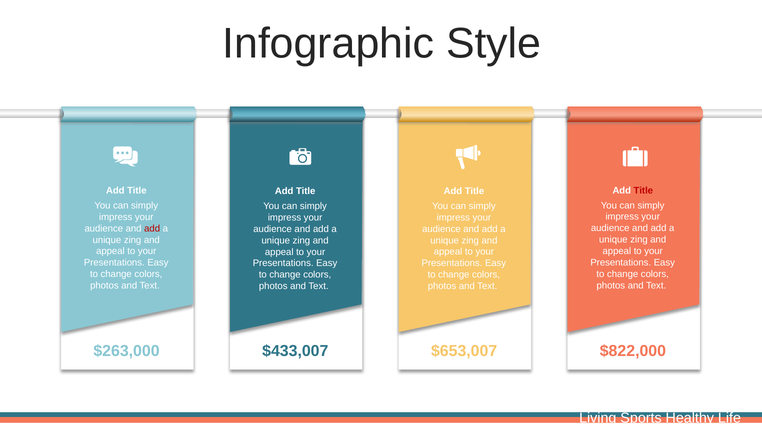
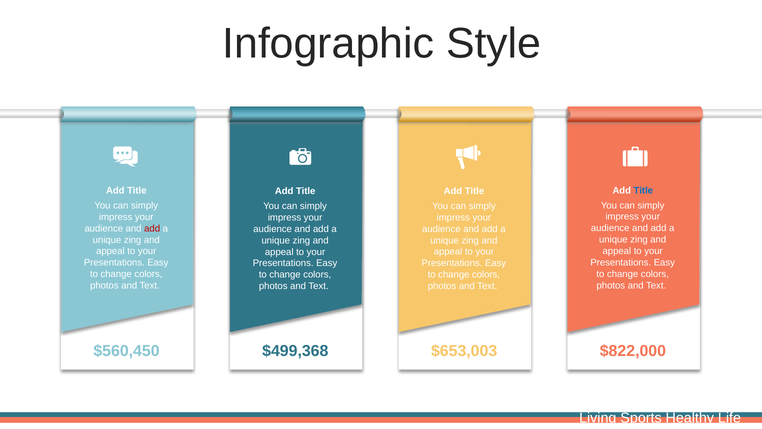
Title colour: red -> blue (643, 190)
$263,000: $263,000 -> $560,450 (126, 351)
$433,007: $433,007 -> $499,368 (295, 351)
$653,007: $653,007 -> $653,003 (464, 351)
